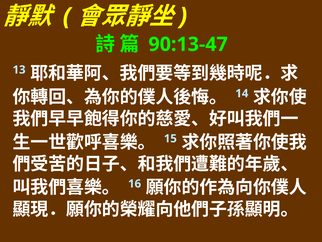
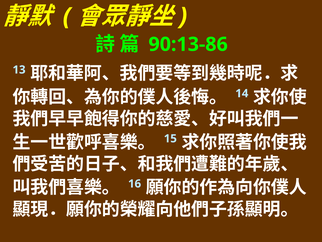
90:13-47: 90:13-47 -> 90:13-86 (188, 44)
